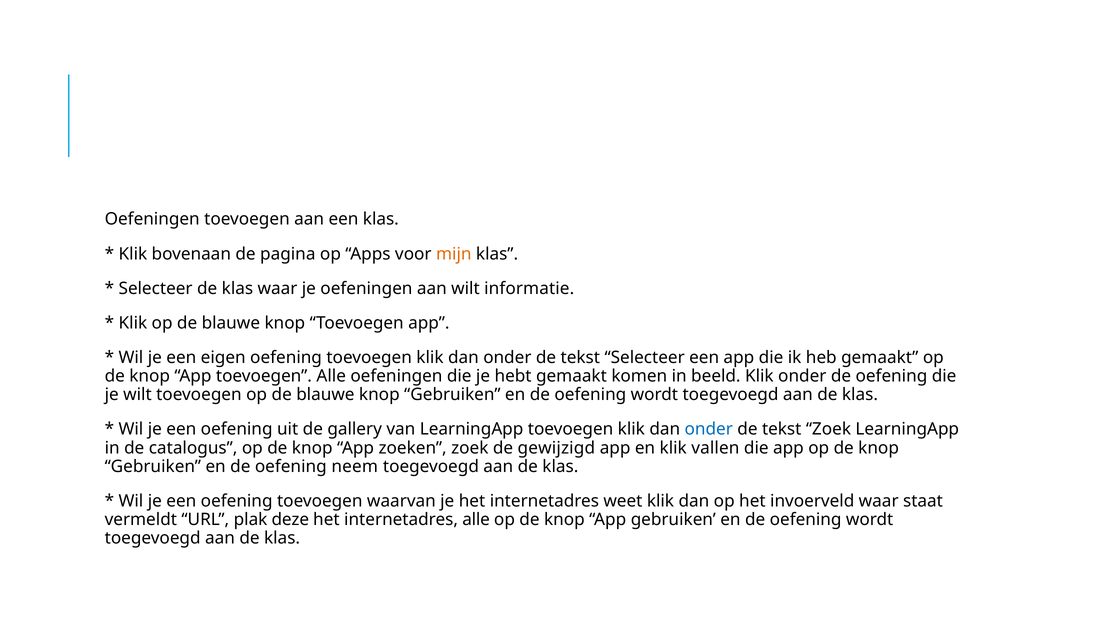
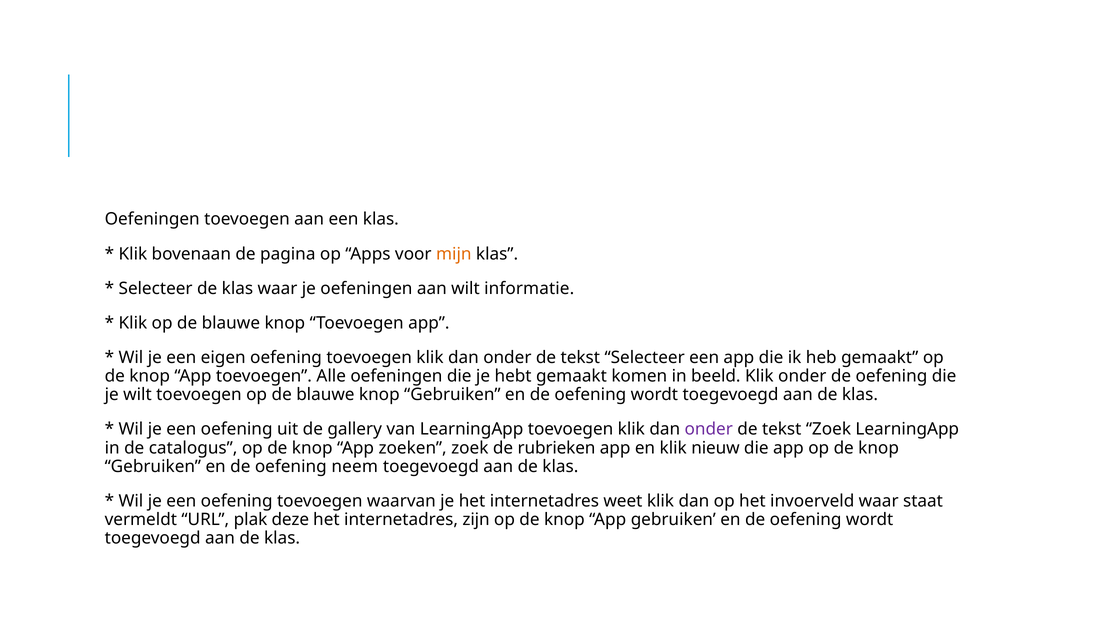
onder colour: blue -> purple (709, 429)
gewijzigd: gewijzigd -> rubrieken (556, 448)
vallen: vallen -> nieuw (715, 448)
internetadres alle: alle -> zijn (476, 520)
